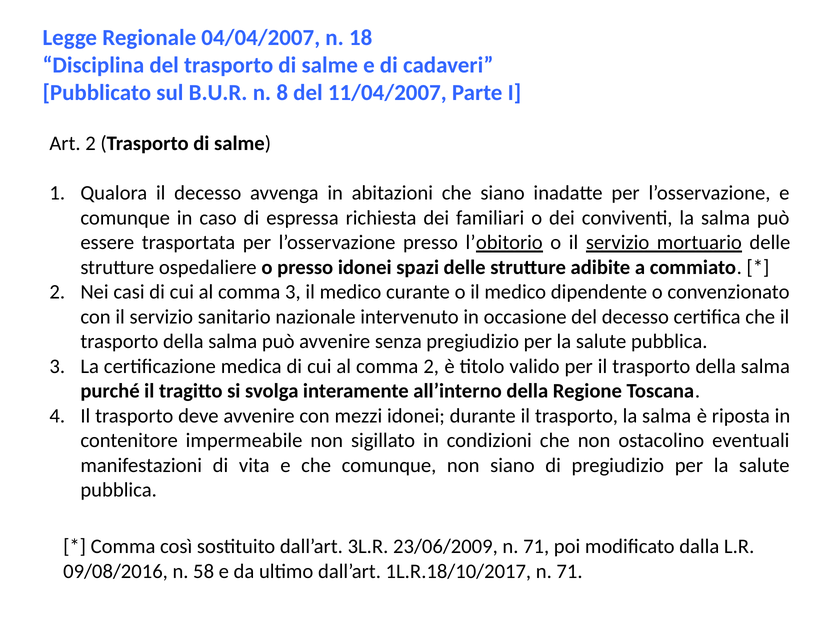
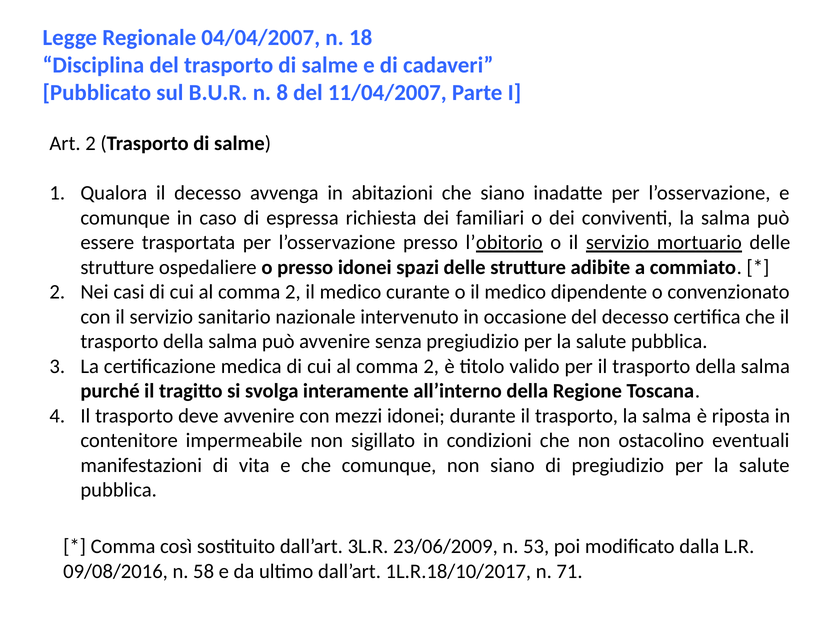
3: 3 -> 2 (293, 292)
23/06/2009 n 71: 71 -> 53 (536, 547)
